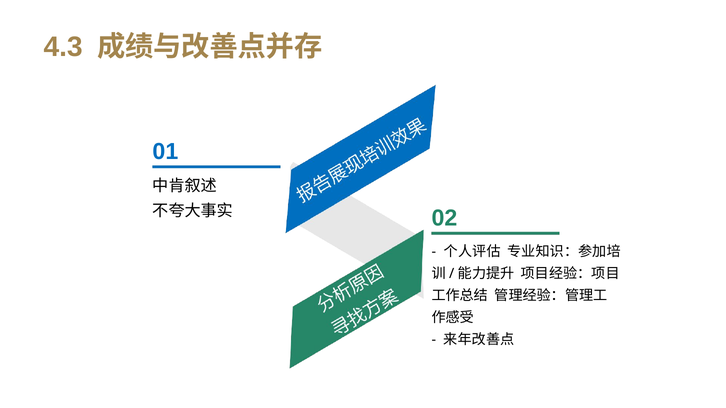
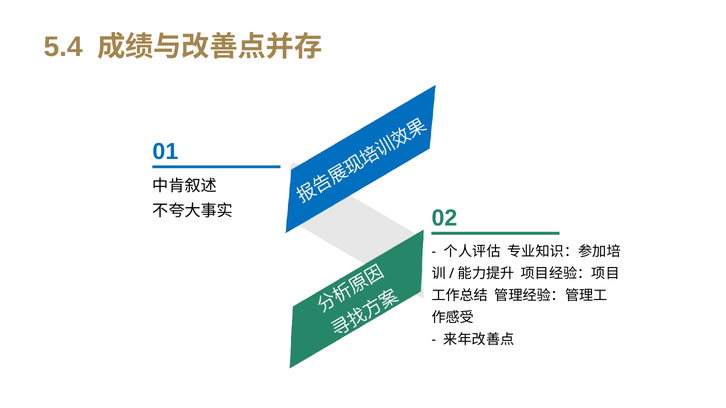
4.3: 4.3 -> 5.4 (63, 47)
